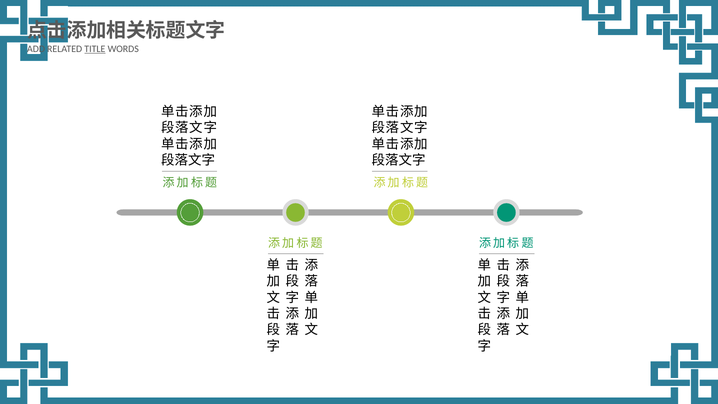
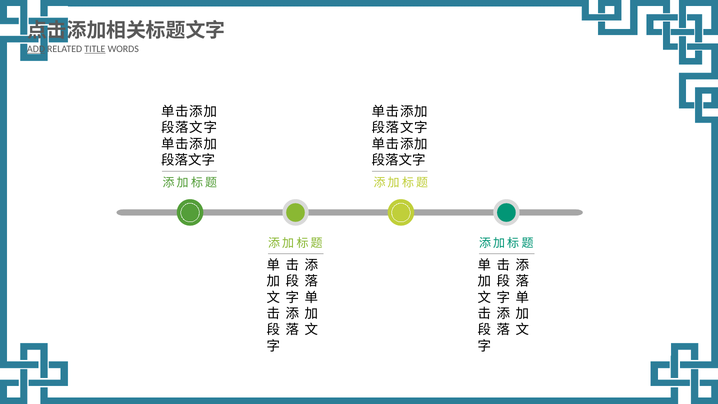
ADD underline: none -> present (36, 49)
